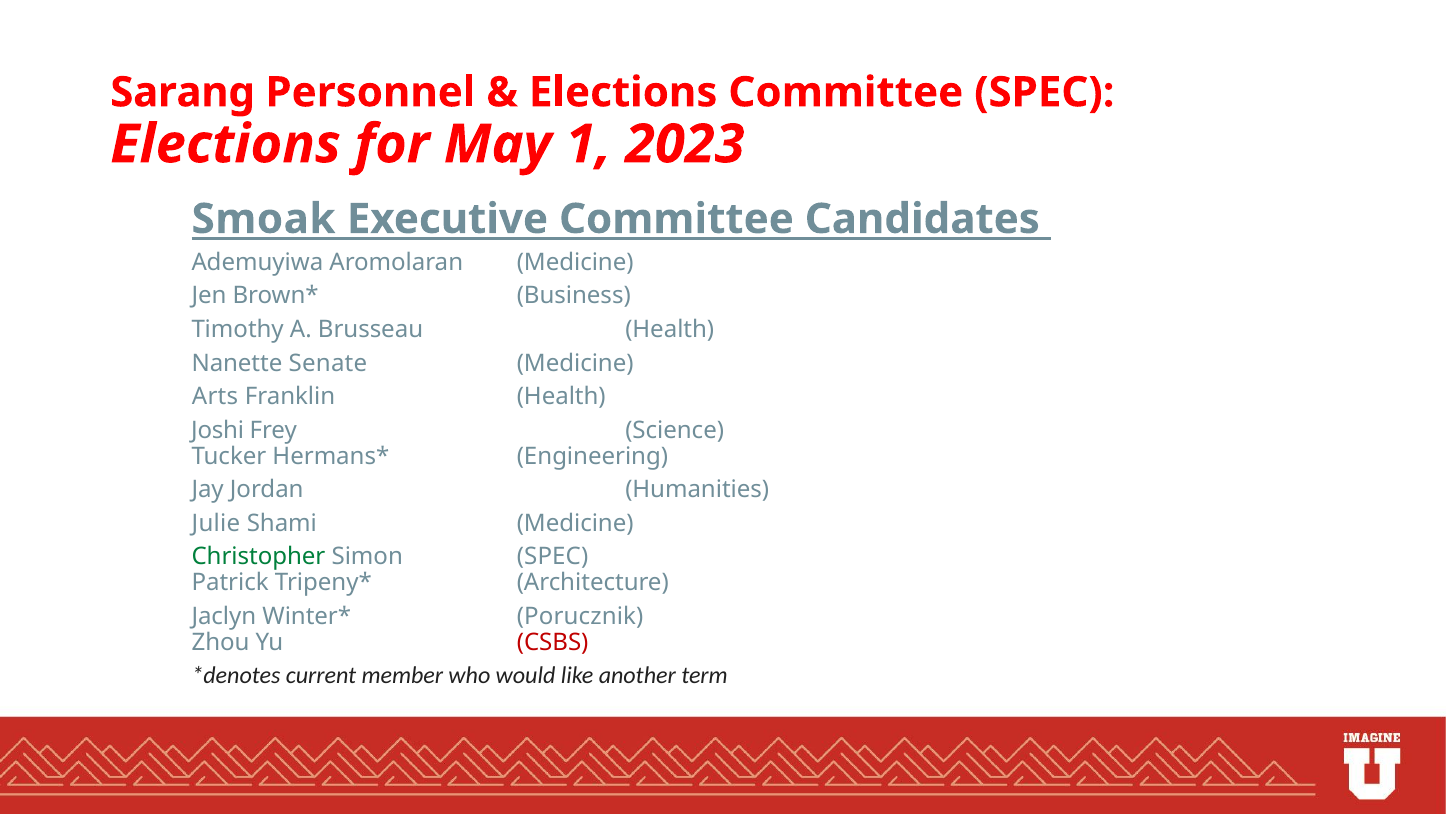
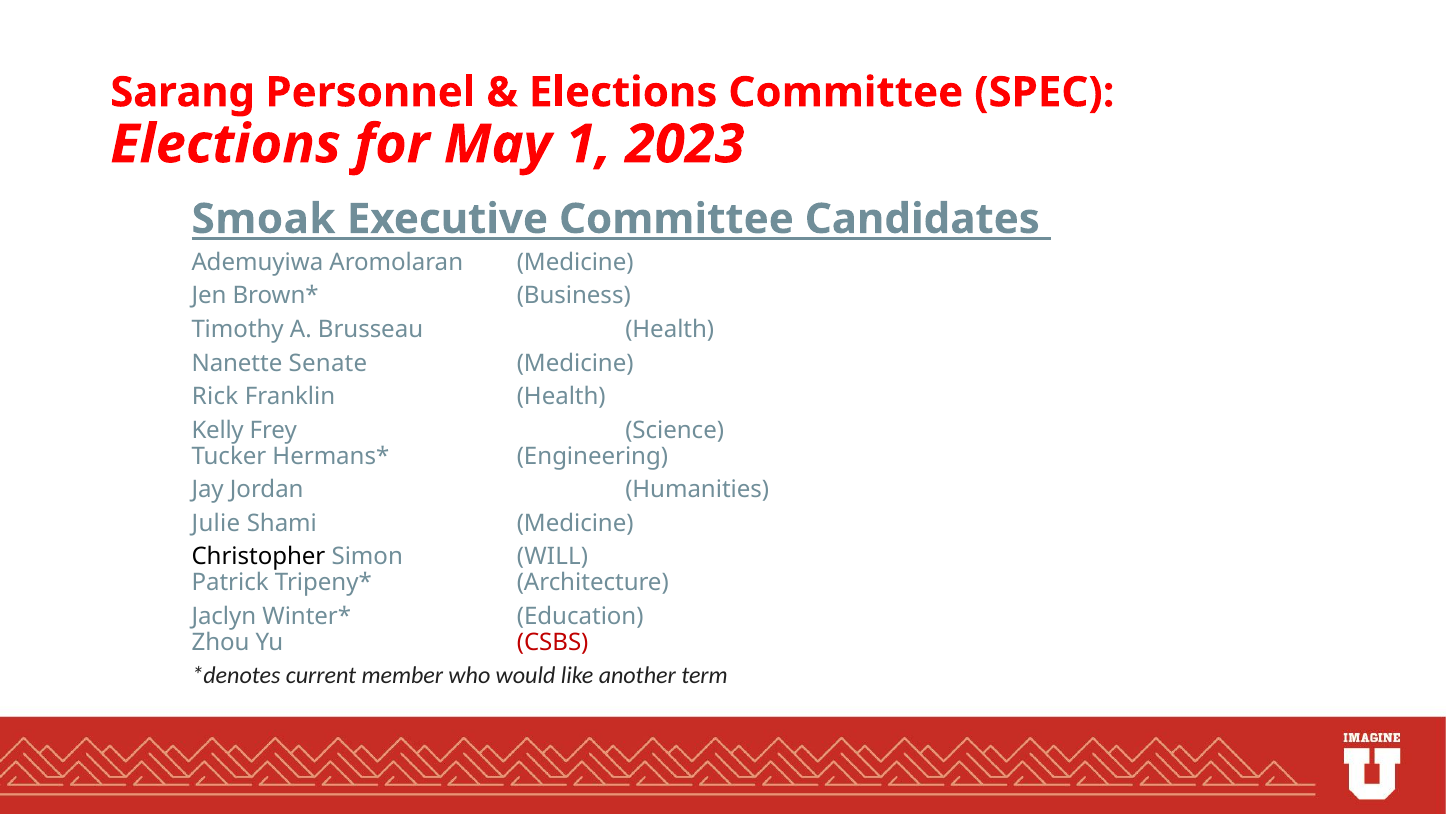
Arts: Arts -> Rick (215, 396)
Joshi: Joshi -> Kelly (218, 430)
Christopher colour: green -> black (258, 556)
Simon SPEC: SPEC -> WILL (553, 556)
Porucznik: Porucznik -> Education (580, 616)
